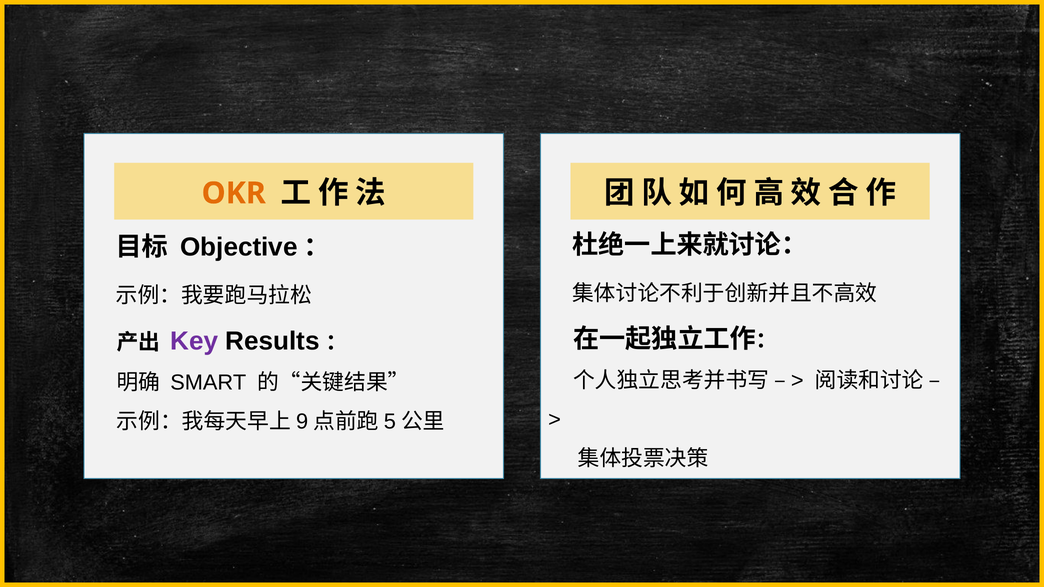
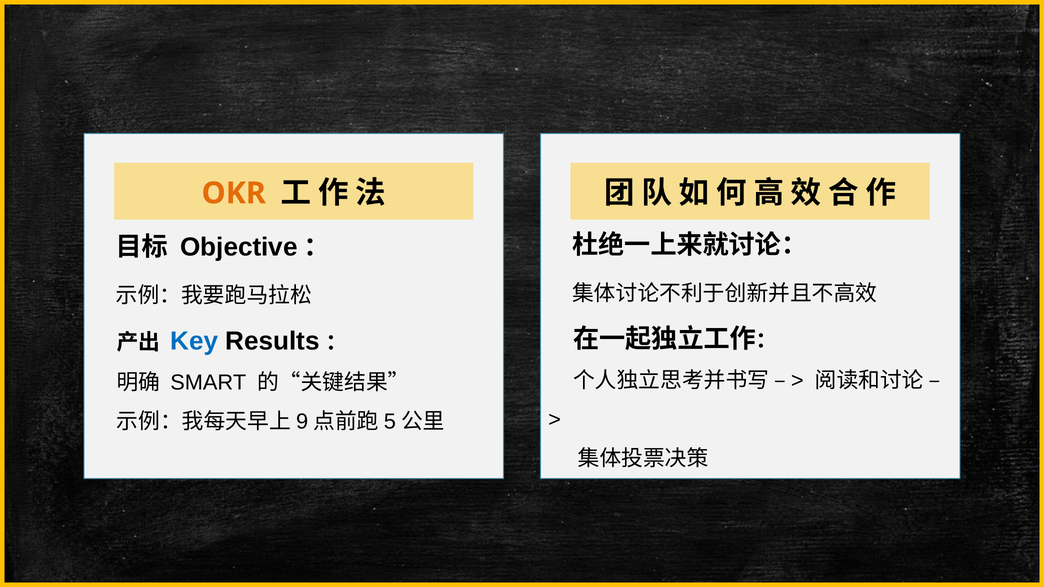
Key colour: purple -> blue (194, 341)
